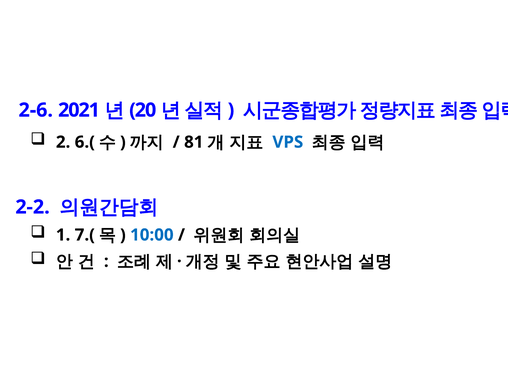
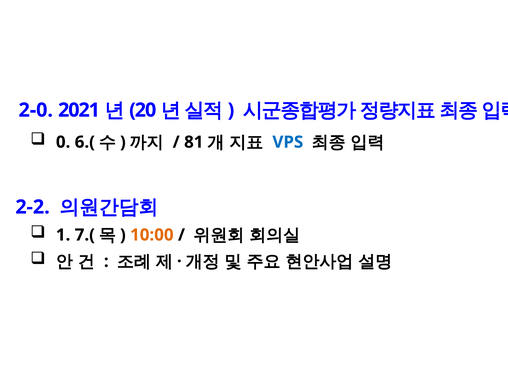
2-6: 2-6 -> 2-0 (36, 110)
2: 2 -> 0 (63, 142)
10:00 colour: blue -> orange (152, 235)
